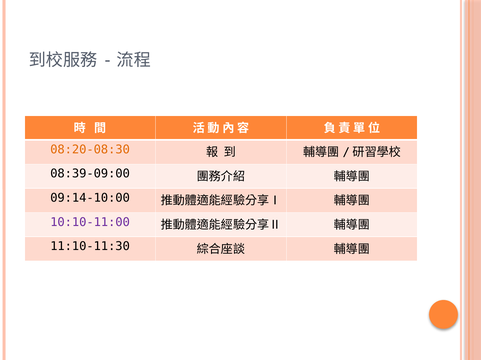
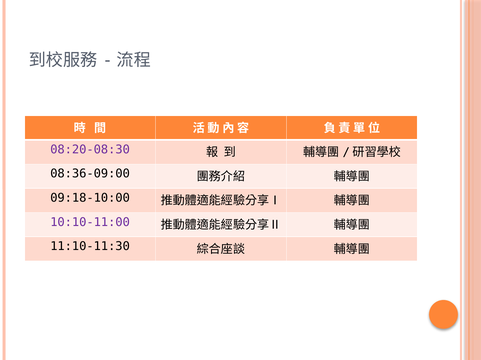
08:20-08:30 colour: orange -> purple (90, 150)
08:39-09:00: 08:39-09:00 -> 08:36-09:00 (90, 174)
09:14-10:00: 09:14-10:00 -> 09:18-10:00 (90, 198)
